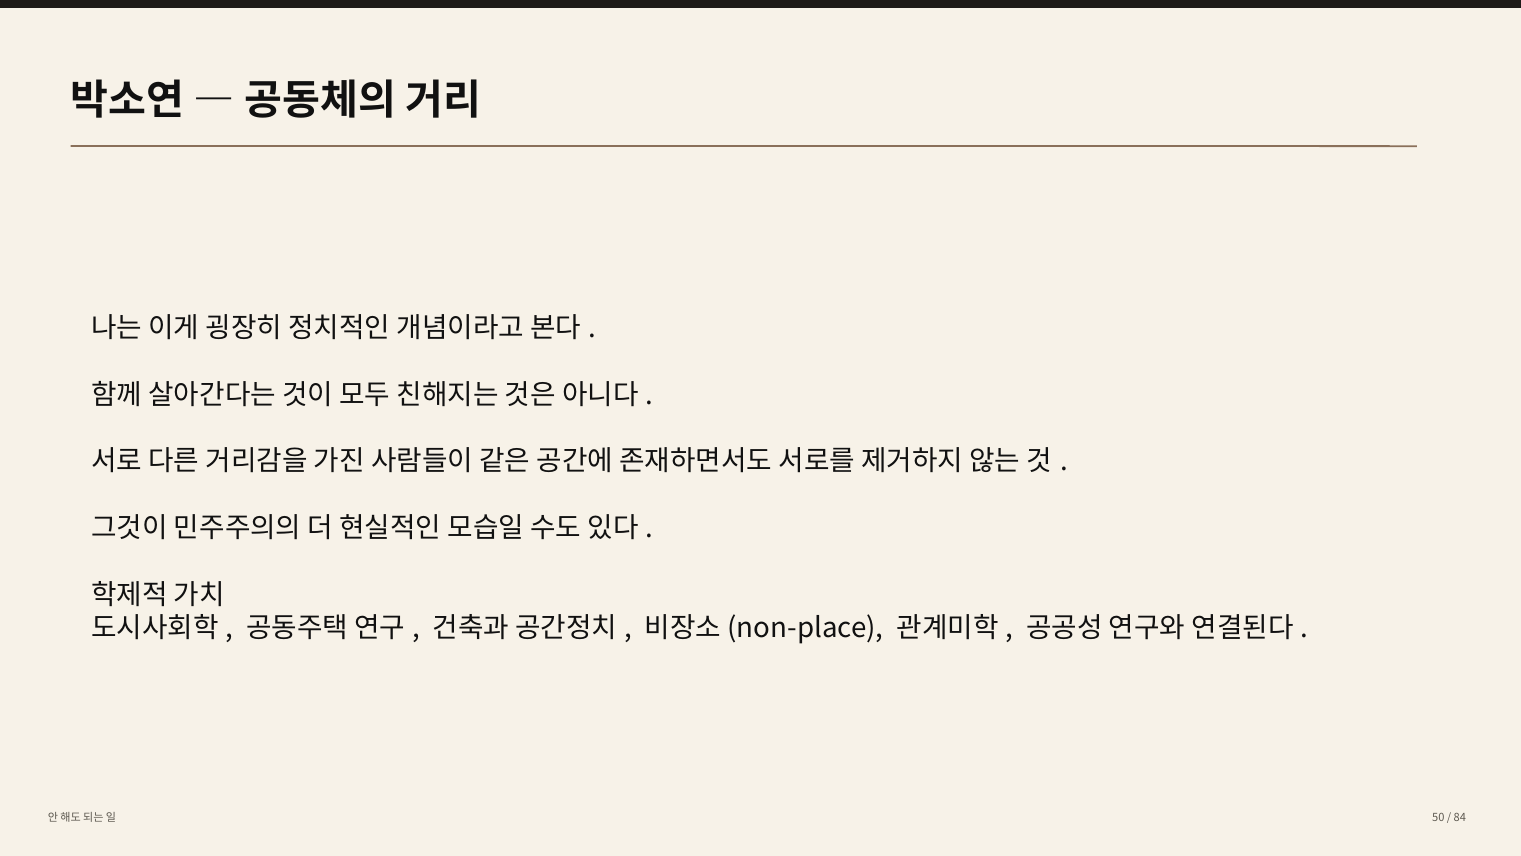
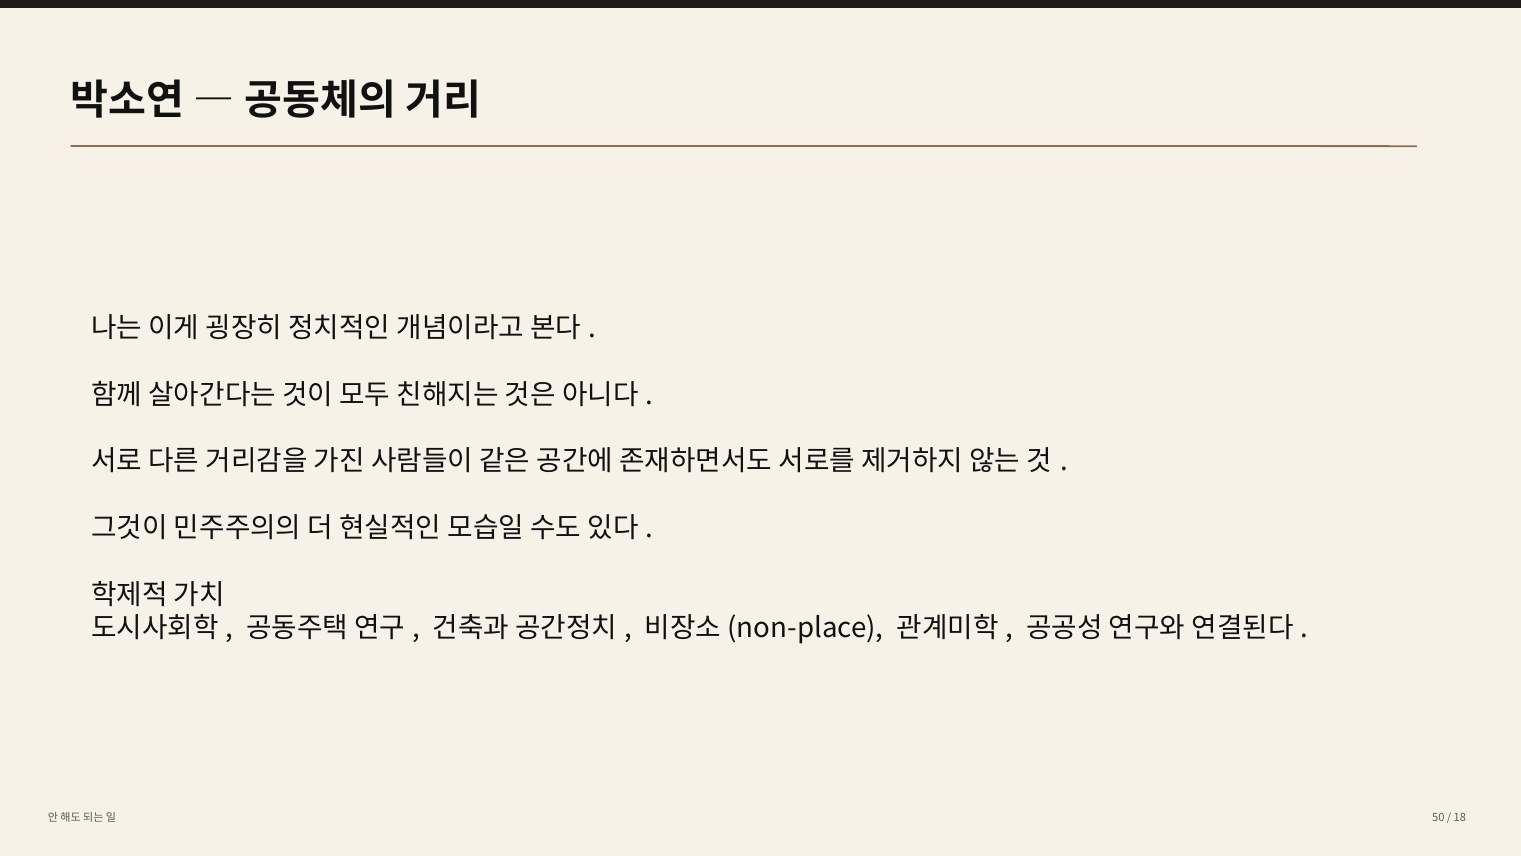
84: 84 -> 18 (1460, 818)
